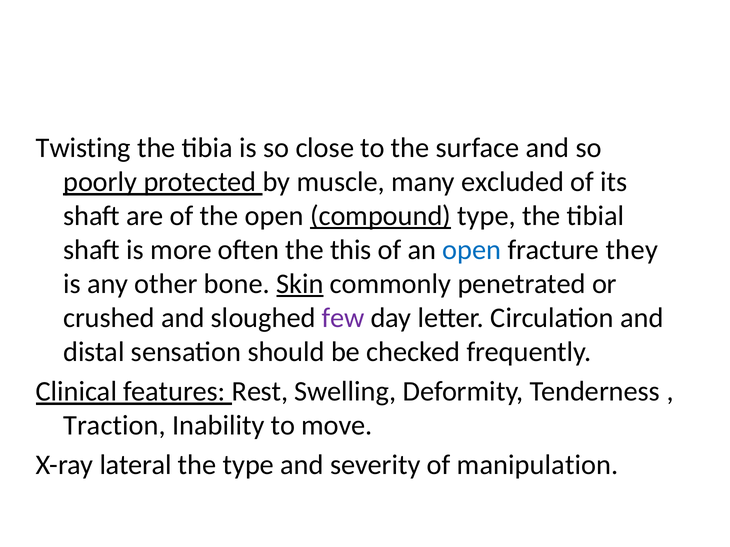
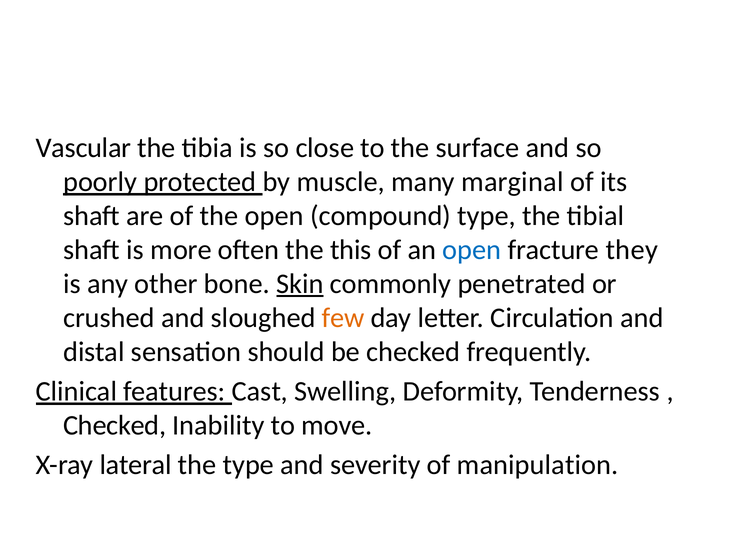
Twisting: Twisting -> Vascular (83, 148)
excluded: excluded -> marginal (512, 182)
compound underline: present -> none (381, 216)
few colour: purple -> orange (343, 318)
Rest: Rest -> Cast (260, 392)
Traction: Traction -> Checked (115, 426)
